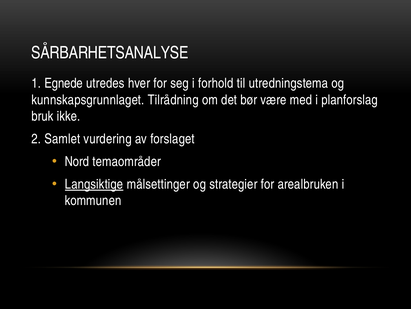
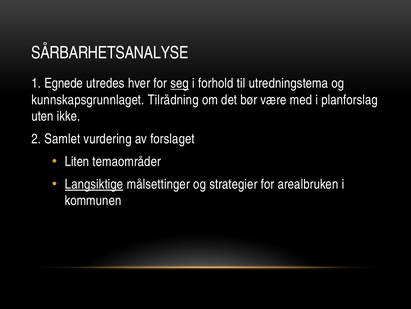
seg underline: none -> present (180, 83)
bruk: bruk -> uten (42, 116)
Nord: Nord -> Liten (77, 161)
